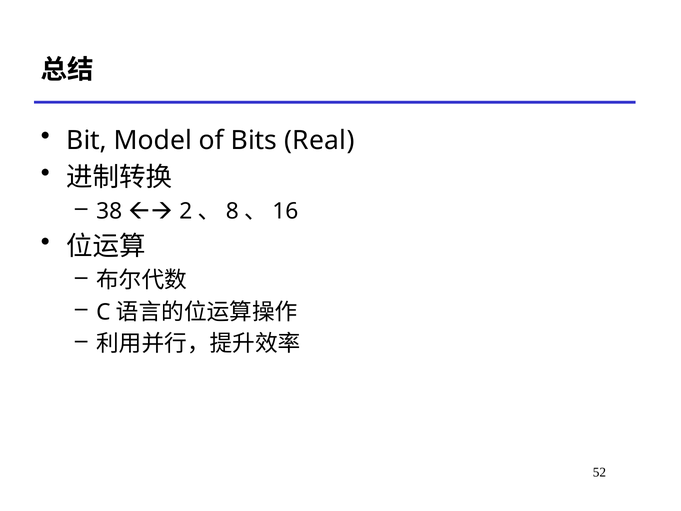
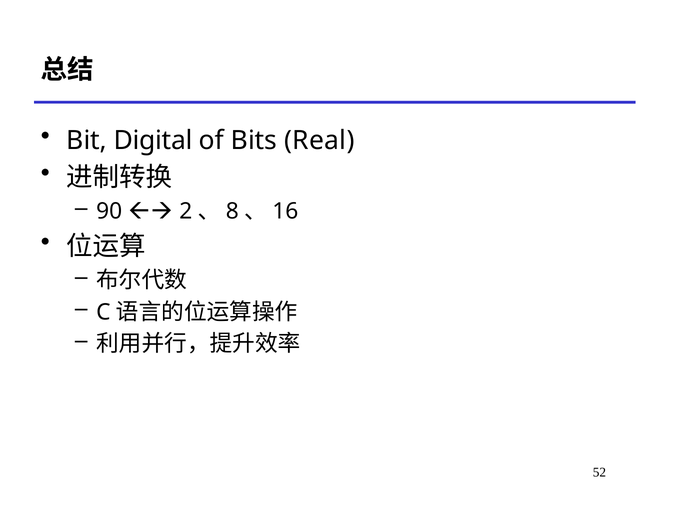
Model: Model -> Digital (153, 140)
38: 38 -> 90 (109, 211)
